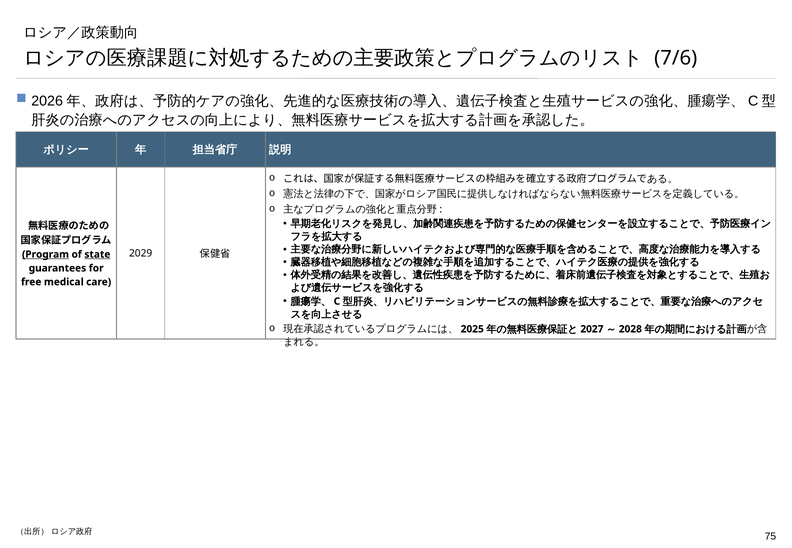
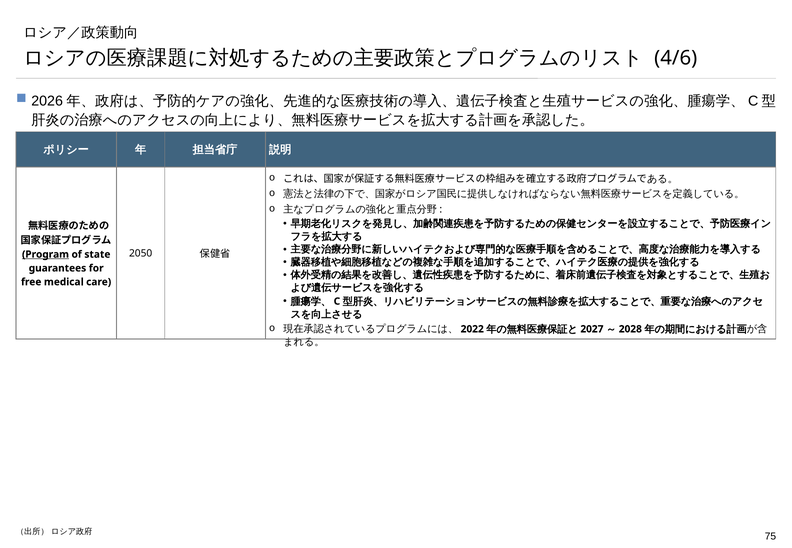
7/6: 7/6 -> 4/6 (676, 58)
2029: 2029 -> 2050 (141, 254)
state underline: present -> none (97, 255)
2025: 2025 -> 2022 (472, 329)
